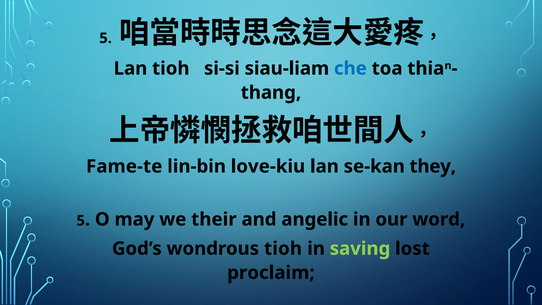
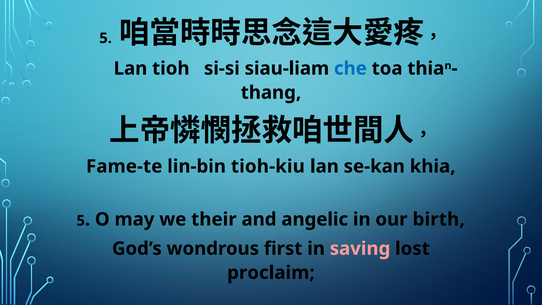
love-kiu: love-kiu -> tioh-kiu (268, 166)
they: they -> khia (433, 166)
word: word -> birth (439, 219)
wondrous tioh: tioh -> first (283, 249)
saving colour: light green -> pink (360, 249)
